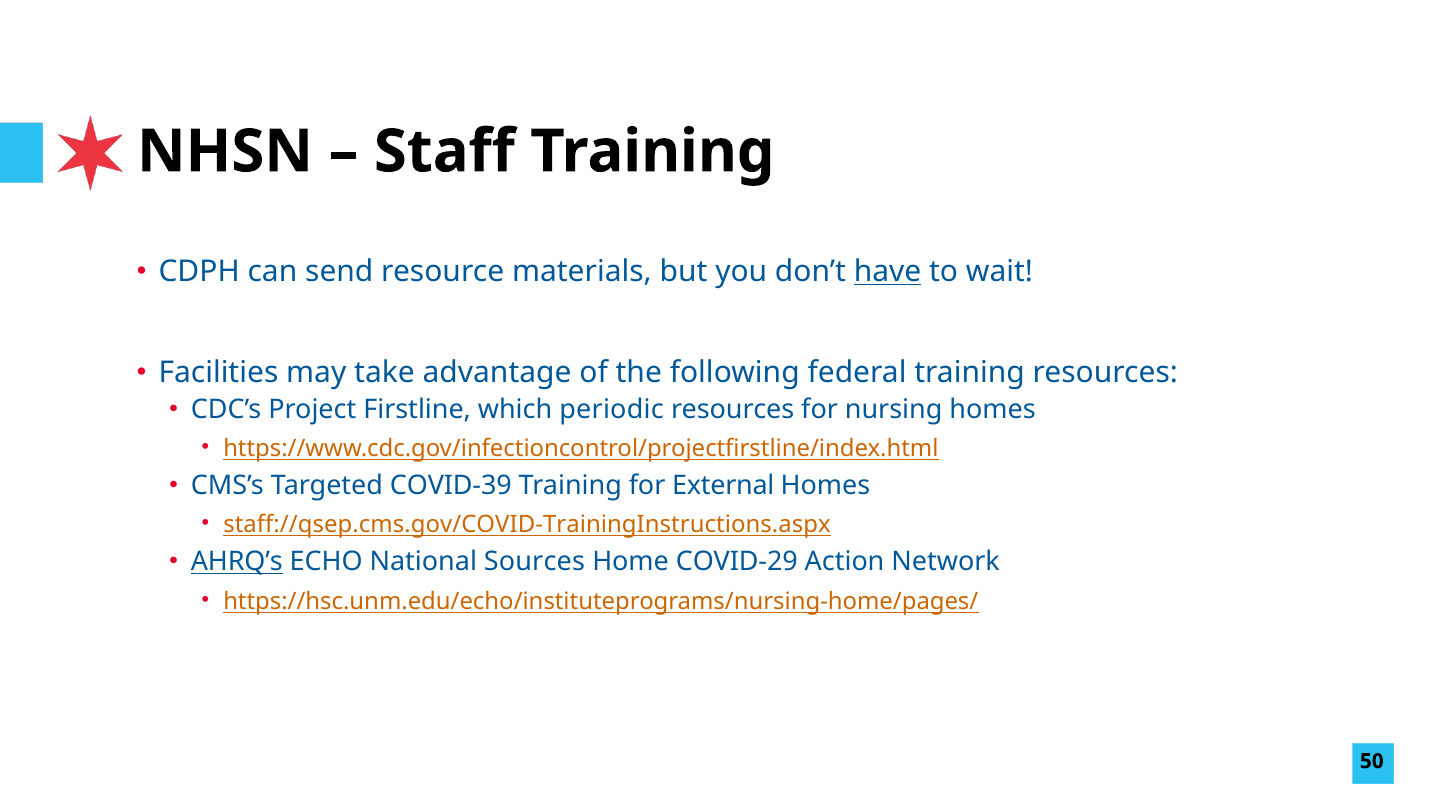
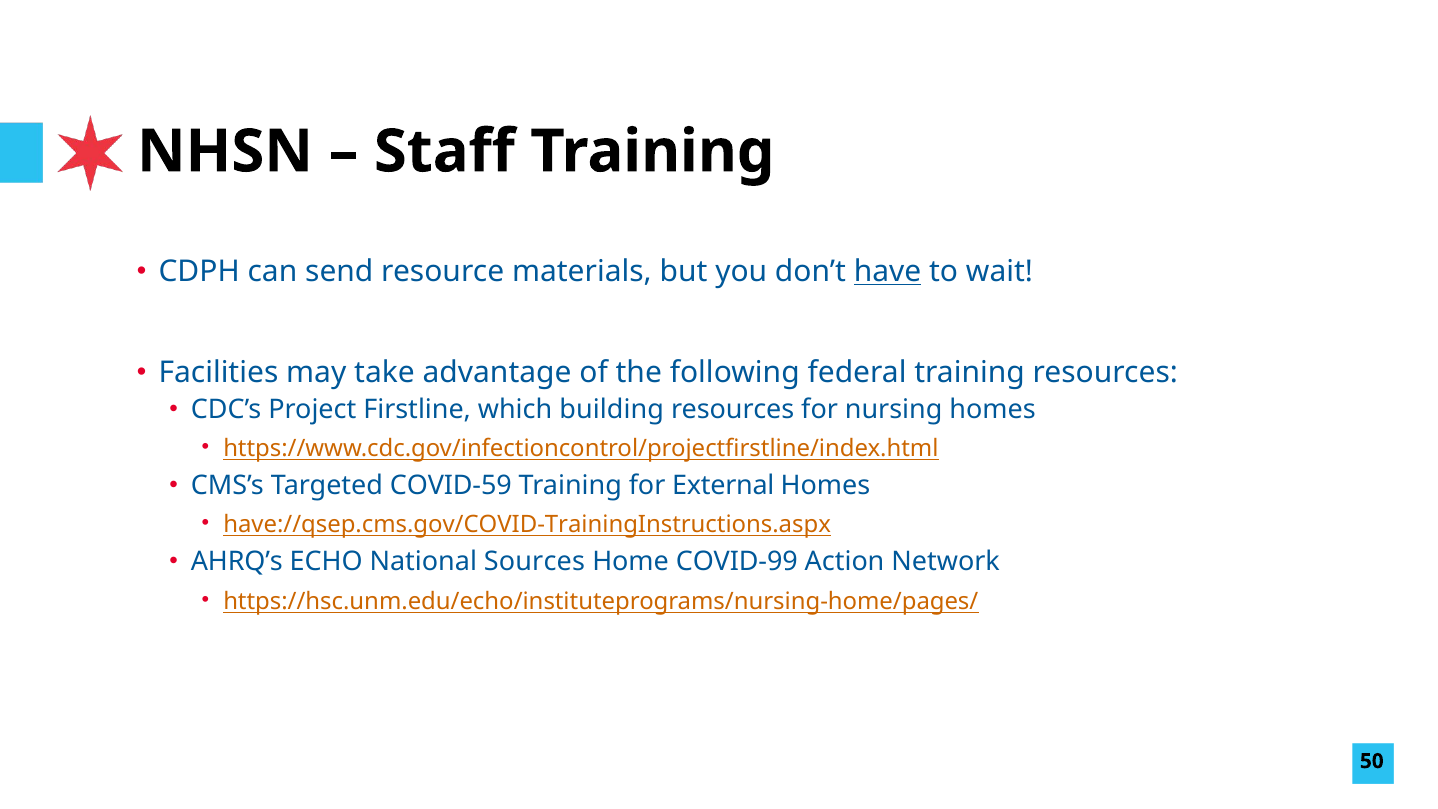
periodic: periodic -> building (612, 409)
COVID-39: COVID-39 -> COVID-59 (451, 486)
staff://qsep.cms.gov/COVID-TrainingInstructions.aspx: staff://qsep.cms.gov/COVID-TrainingInstructions.aspx -> have://qsep.cms.gov/COVID-TrainingInstructions.aspx (527, 525)
AHRQ’s underline: present -> none (237, 562)
COVID-29: COVID-29 -> COVID-99 (737, 562)
